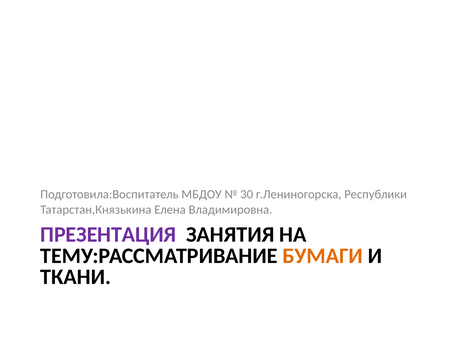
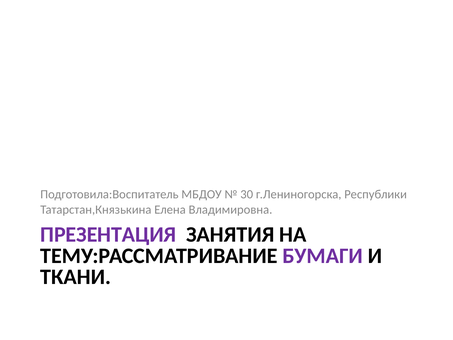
БУМАГИ colour: orange -> purple (323, 256)
